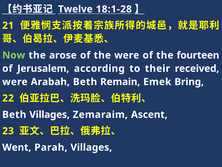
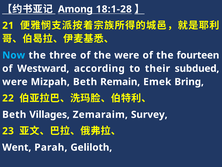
Twelve: Twelve -> Among (75, 9)
Now colour: light green -> light blue (14, 55)
arose: arose -> three (63, 55)
Jerusalem: Jerusalem -> Westward (43, 68)
received: received -> subdued (197, 68)
Arabah: Arabah -> Mizpah (50, 82)
Ascent: Ascent -> Survey (149, 114)
Parah Villages: Villages -> Geliloth (91, 147)
